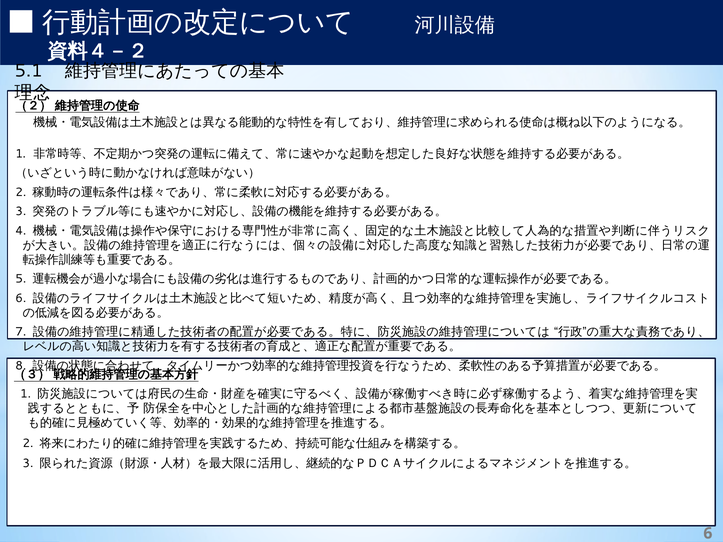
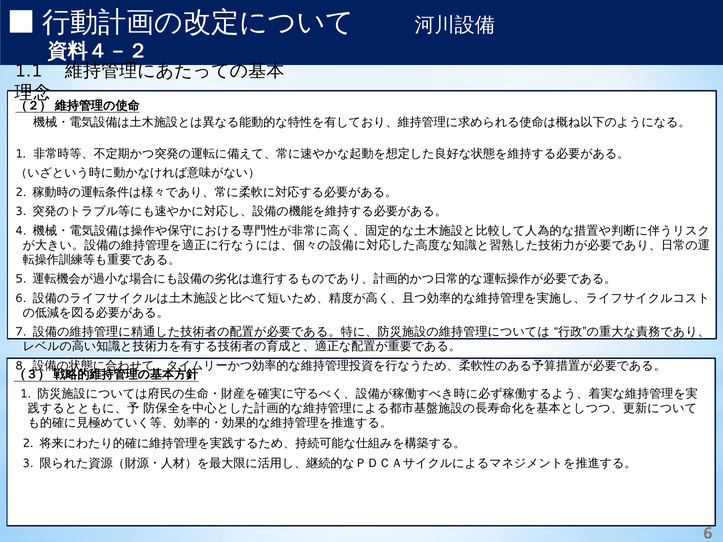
5.1: 5.1 -> 1.1 (29, 71)
